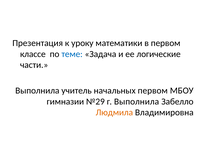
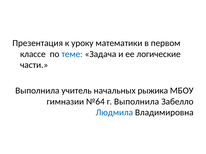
начальных первом: первом -> рыжика (153, 91)
№29: №29 -> №64 (95, 102)
Людмила colour: orange -> blue (114, 113)
